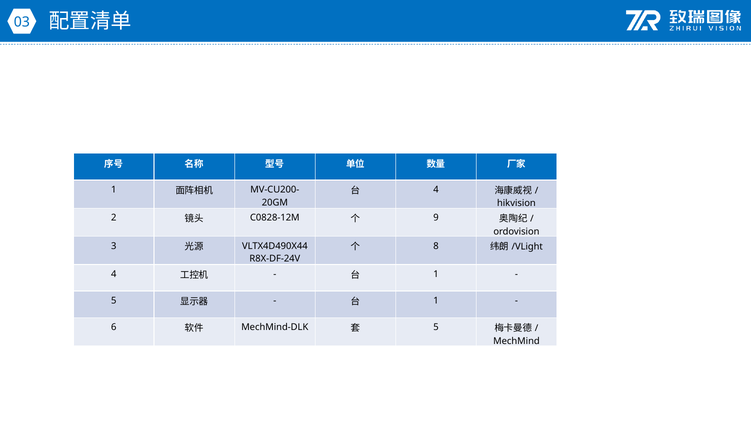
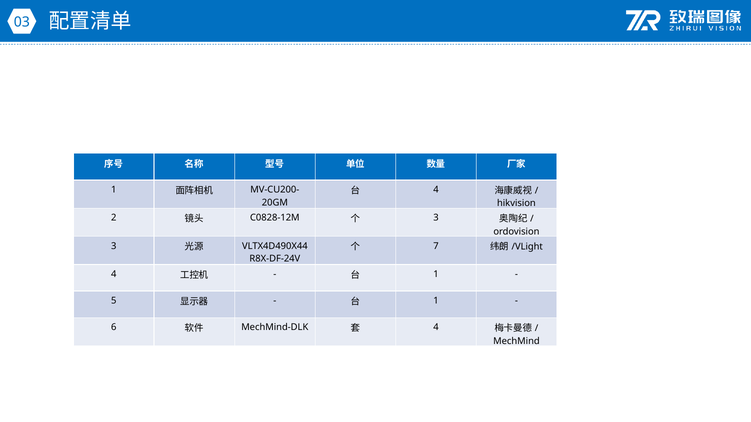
9: 9 -> 3 (436, 218)
8: 8 -> 7 (436, 246)
5: 5 -> 4 (436, 328)
